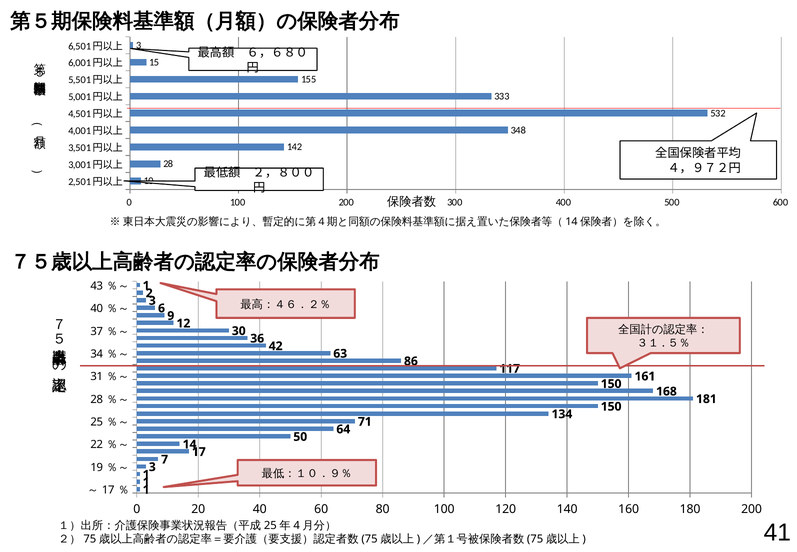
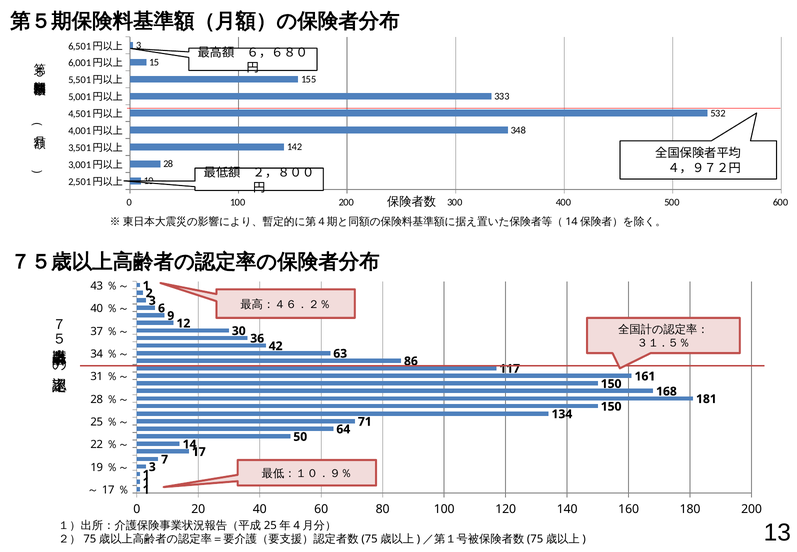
41: 41 -> 13 (777, 532)
